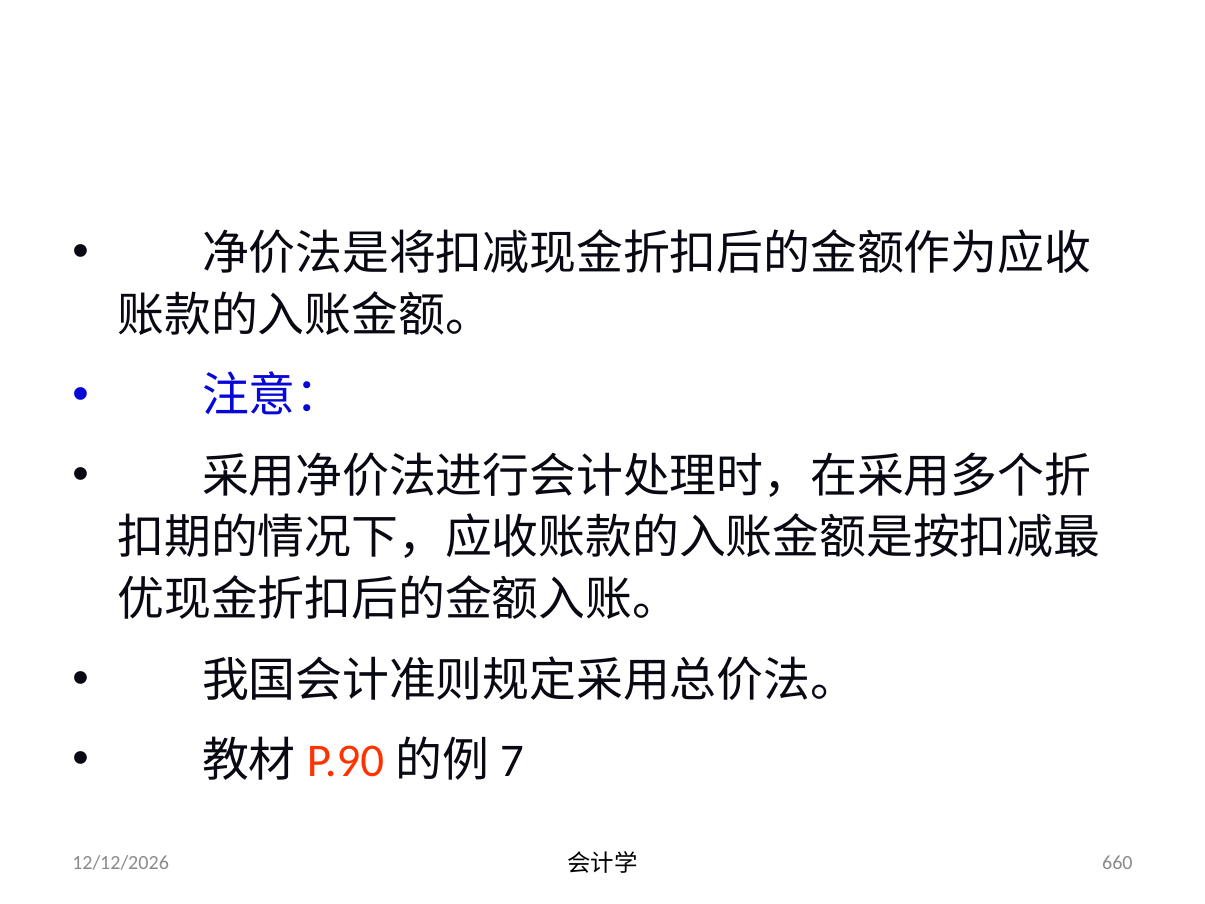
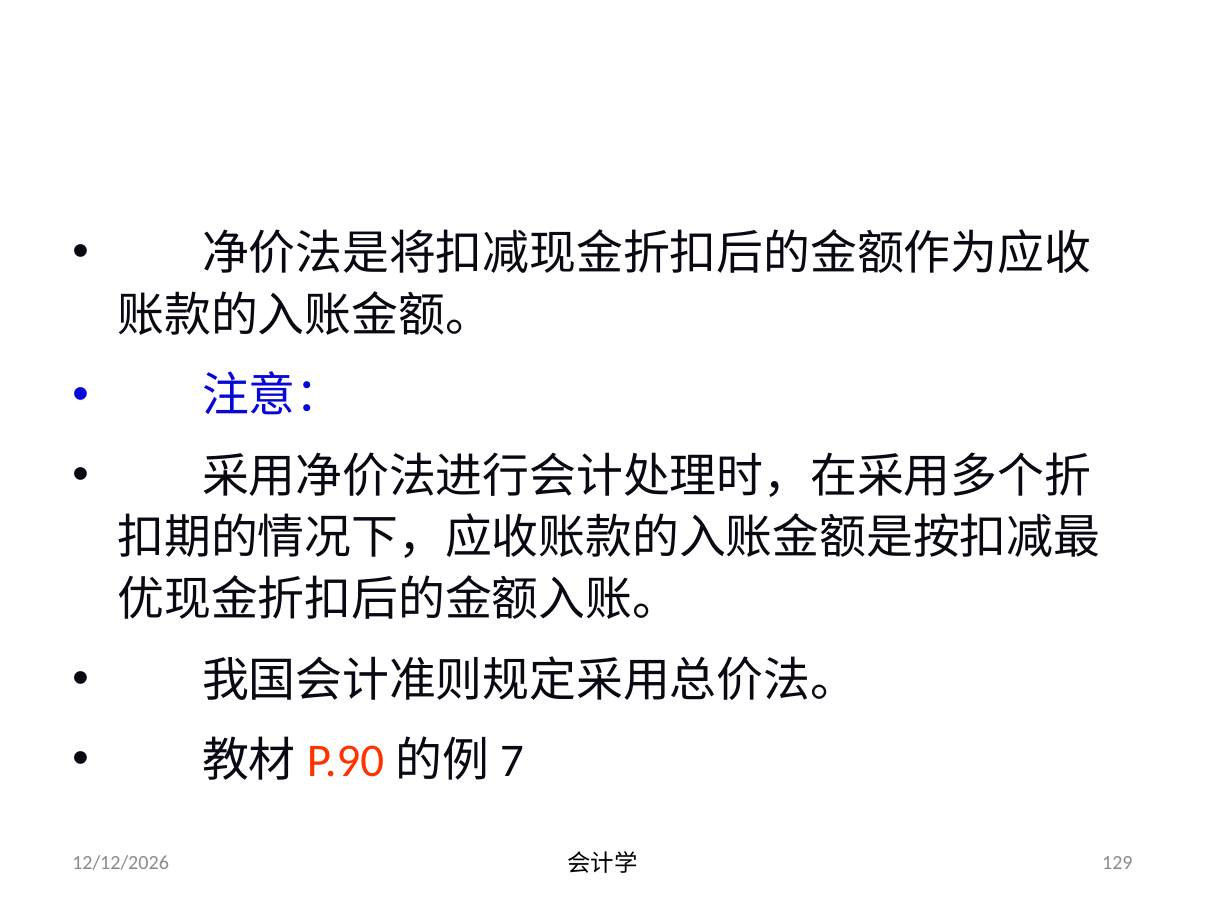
660: 660 -> 129 (1117, 863)
